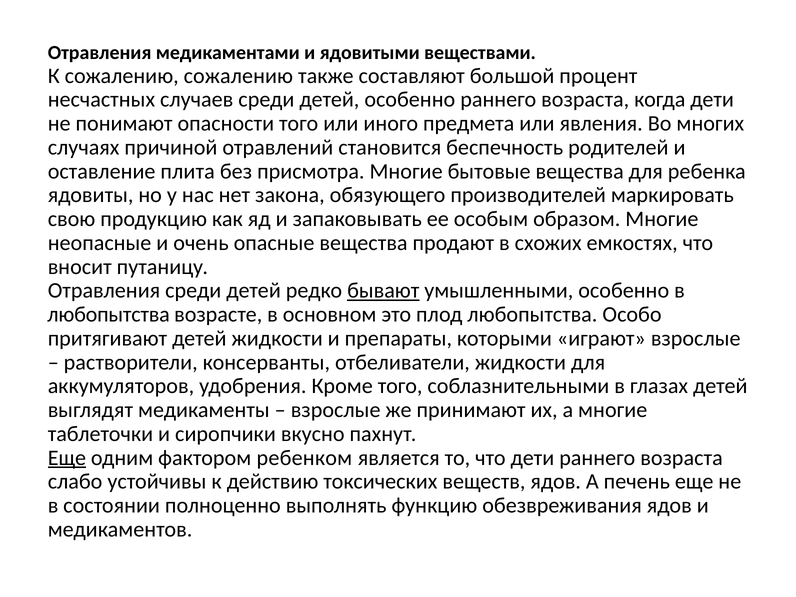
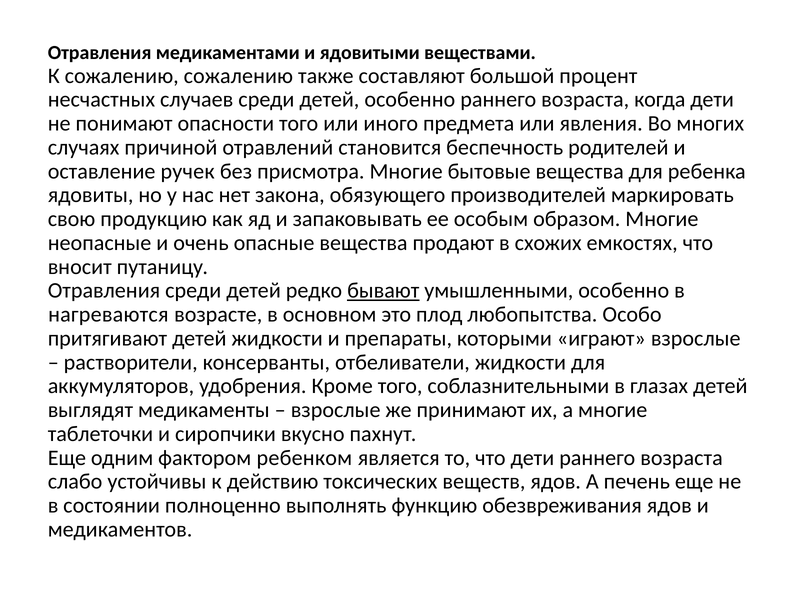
плита: плита -> ручек (188, 171)
любопытства: любопытства -> нагреваются (108, 315)
Еще underline: present -> none (67, 458)
